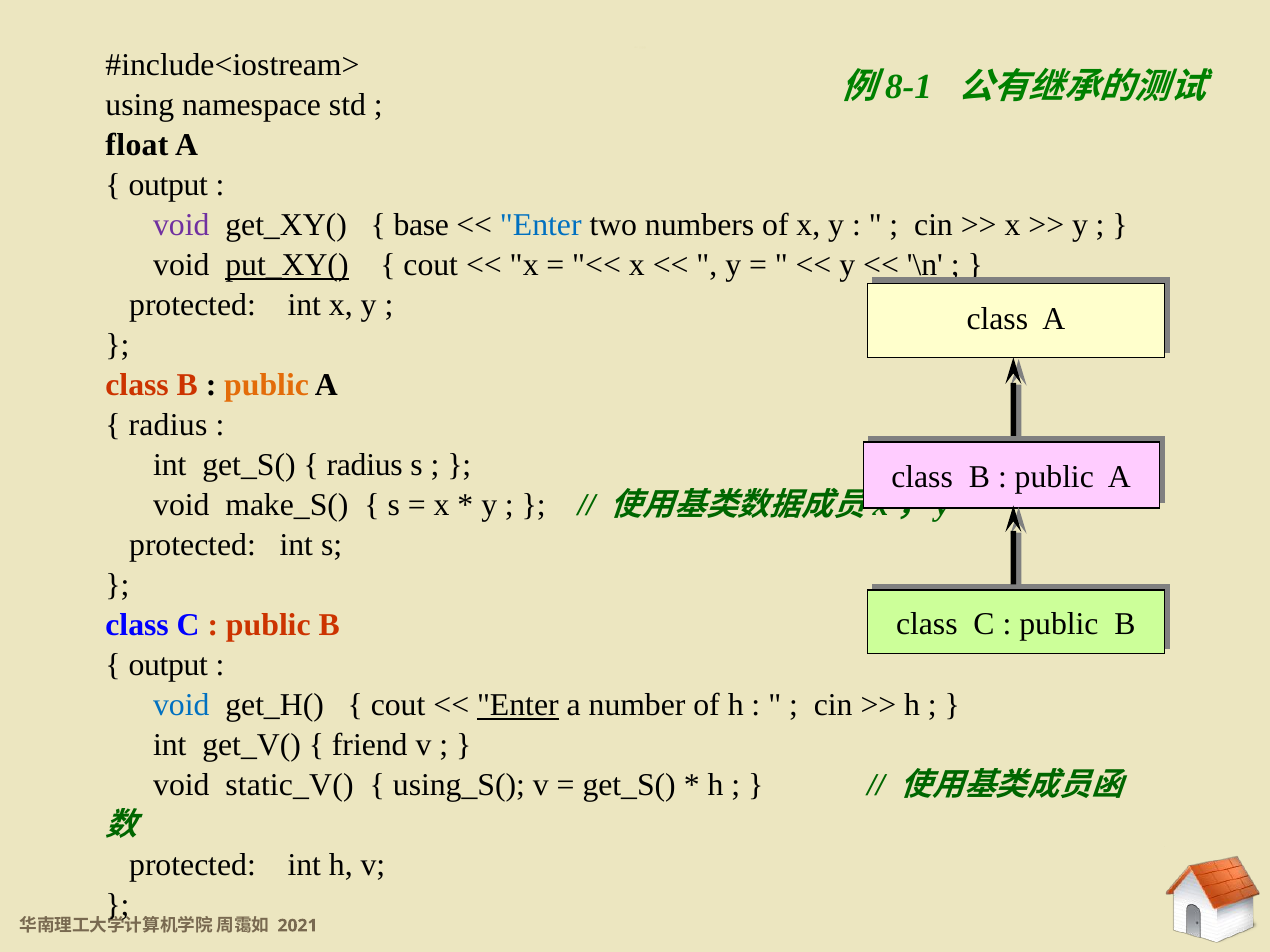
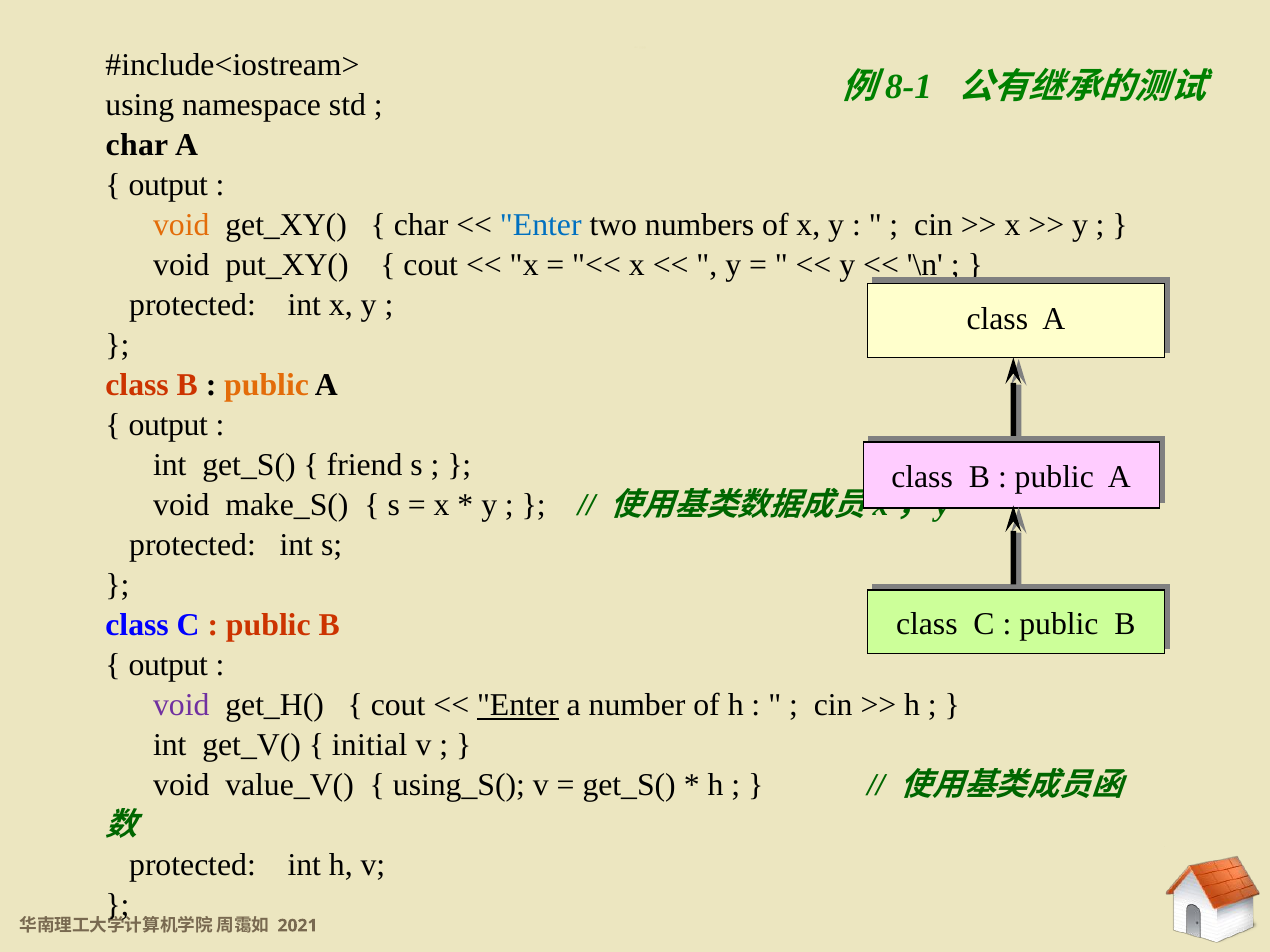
float: float -> char (137, 146)
void colour: purple -> orange (181, 226)
base: base -> char (421, 226)
put_XY( underline: present -> none (287, 266)
radius: radius -> output (168, 426)
radius: radius -> friend (365, 466)
void colour: blue -> purple (181, 706)
friend: friend -> initial (370, 746)
static_V(: static_V( -> value_V( (290, 786)
